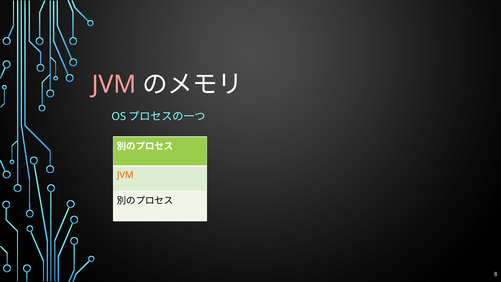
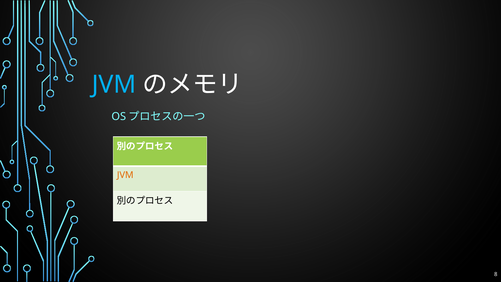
JVM colour: pink -> light blue (114, 85)
